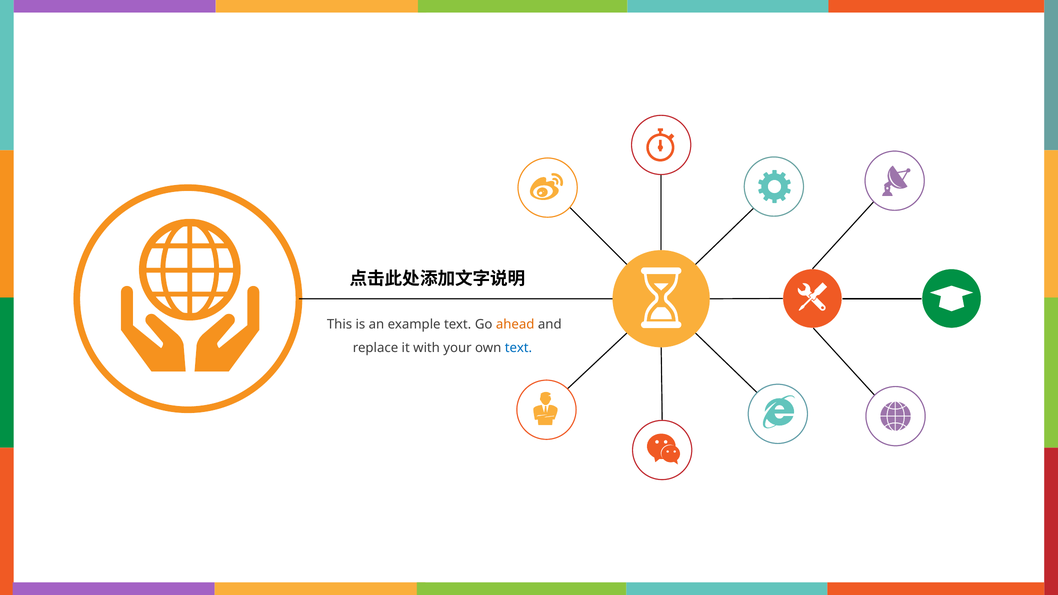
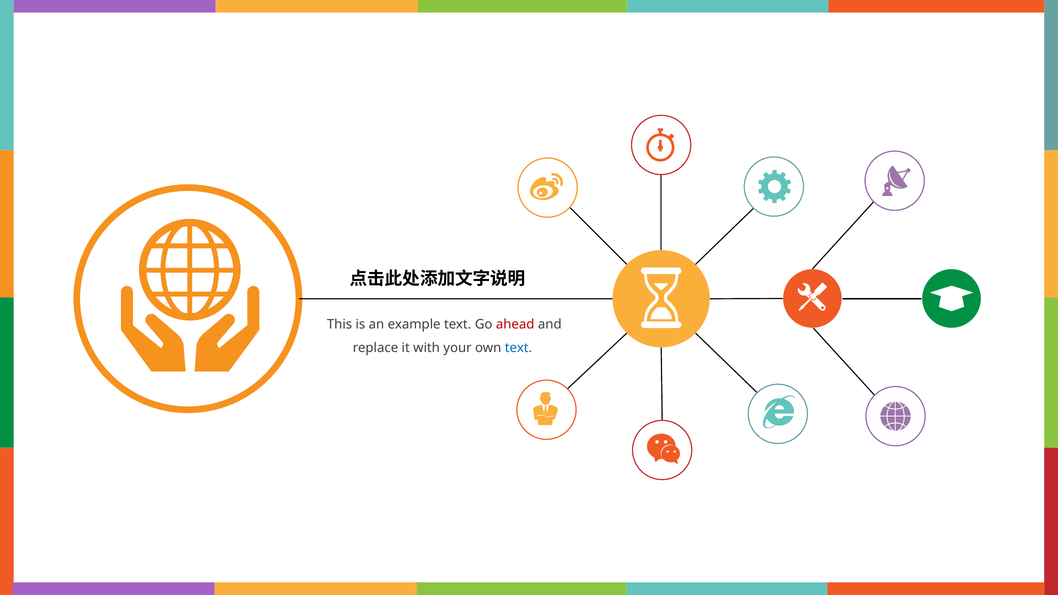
ahead colour: orange -> red (515, 324)
